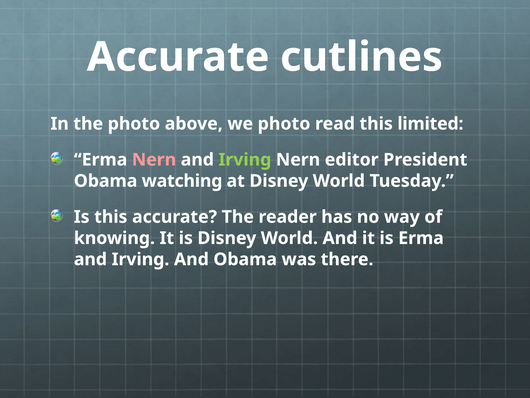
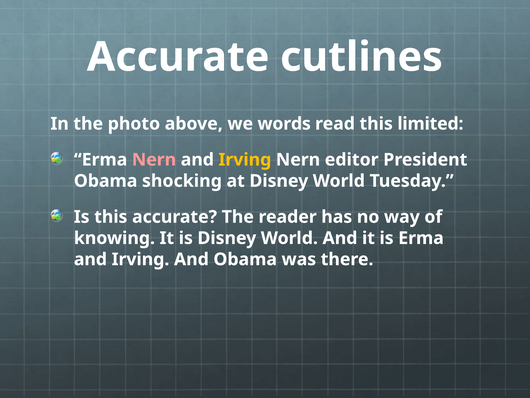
we photo: photo -> words (284, 124)
Irving colour: light green -> yellow (245, 160)
watching: watching -> shocking (182, 181)
